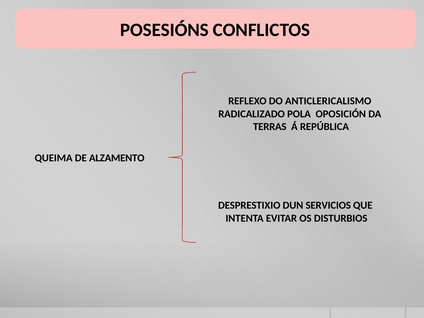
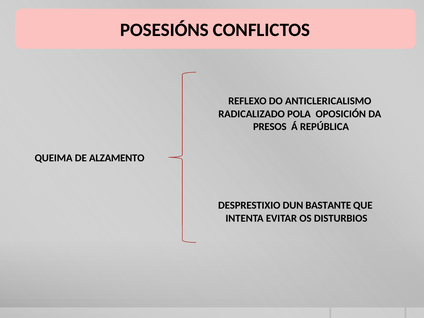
TERRAS: TERRAS -> PRESOS (270, 127)
SERVICIOS: SERVICIOS -> BASTANTE (328, 205)
